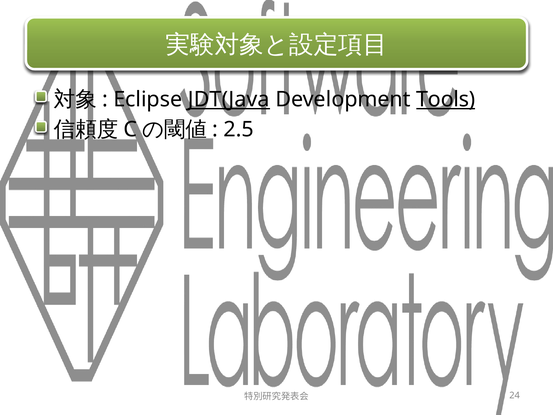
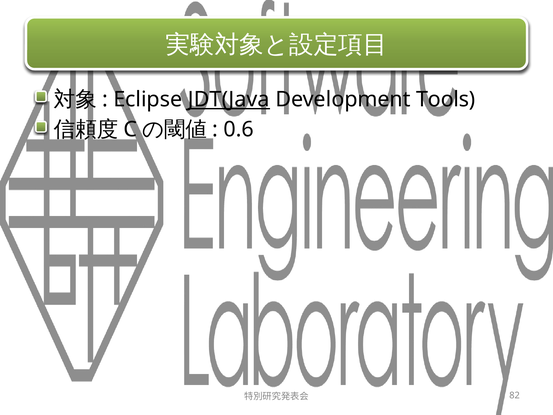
Tools underline: present -> none (446, 99)
2.5: 2.5 -> 0.6 (239, 129)
24: 24 -> 82 (515, 395)
